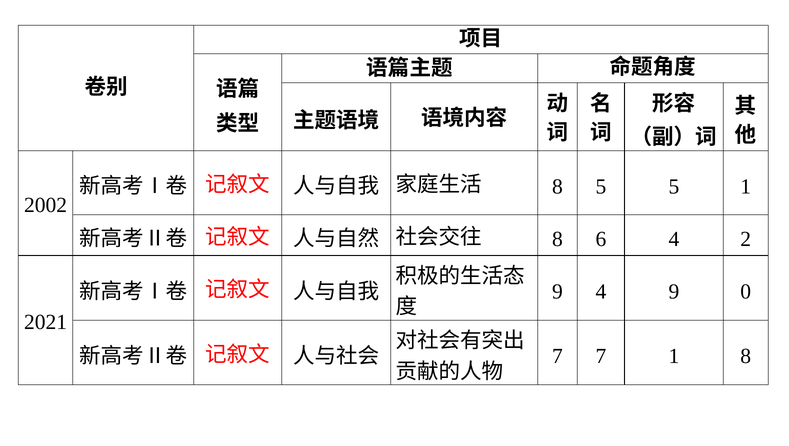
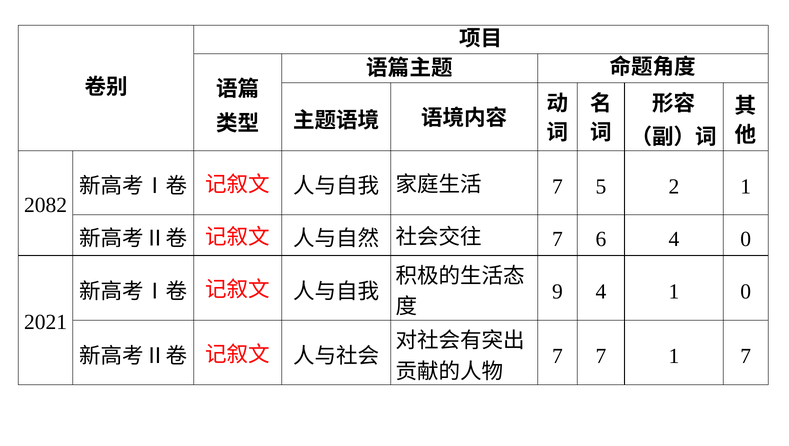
8: 8 -> 7 (557, 187)
5 5: 5 -> 2 (674, 187)
2002: 2002 -> 2082 (46, 205)
8: 8 -> 7 (557, 239)
4 2: 2 -> 0 (746, 239)
4 9: 9 -> 1 (674, 292)
1 8: 8 -> 7 (746, 356)
